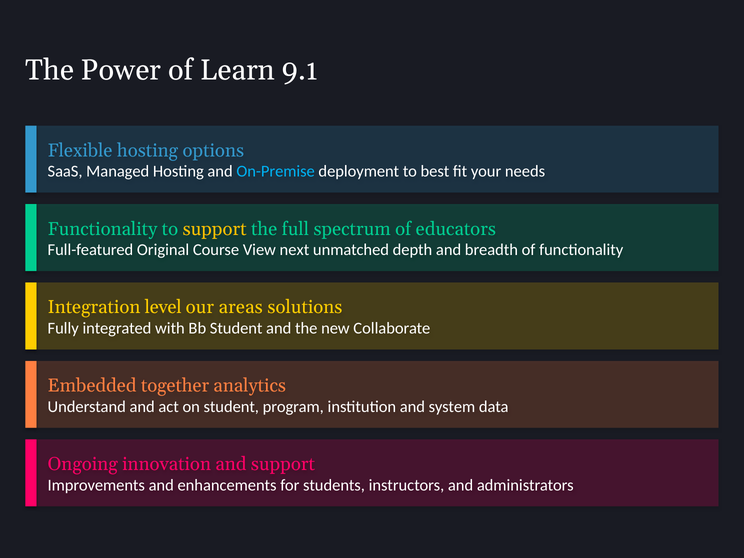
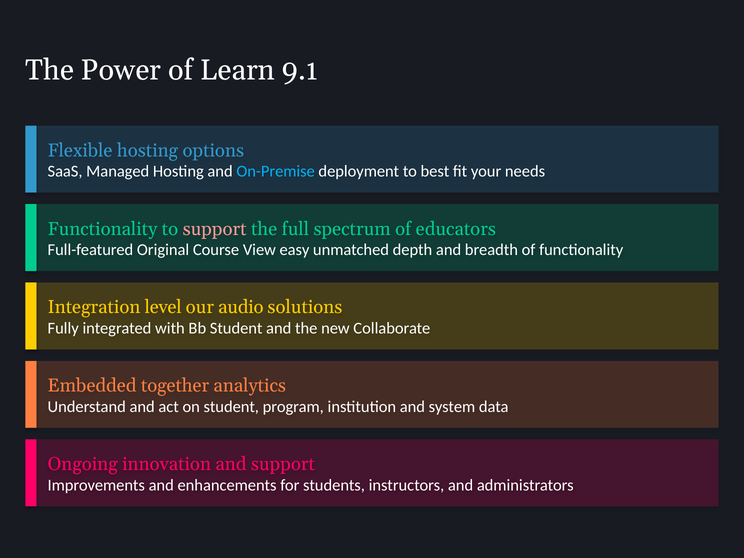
support colour: yellow -> pink (215, 229)
next: next -> easy (294, 250)
areas: areas -> audio (241, 307)
